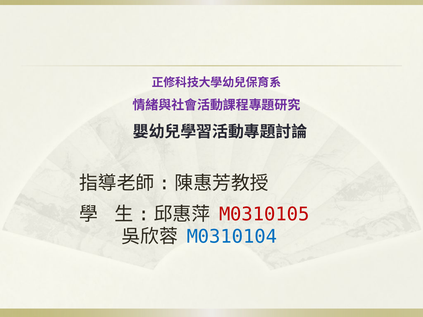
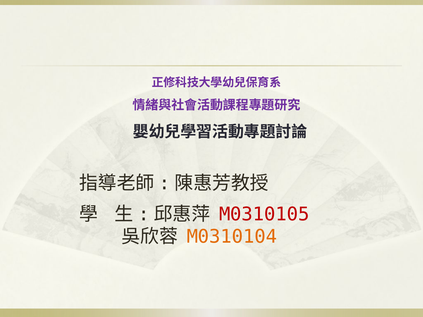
M0310104 colour: blue -> orange (232, 237)
